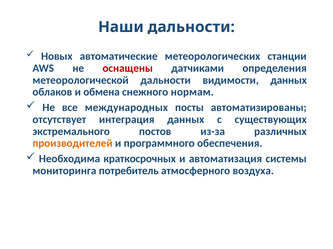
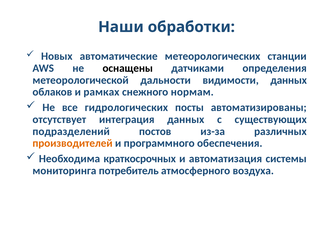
Наши дальности: дальности -> обработки (191, 27)
оснащены colour: red -> black (128, 68)
обмена: обмена -> рамках (101, 92)
международных: международных -> гидрологических (126, 108)
экстремального: экстремального -> подразделений (71, 132)
